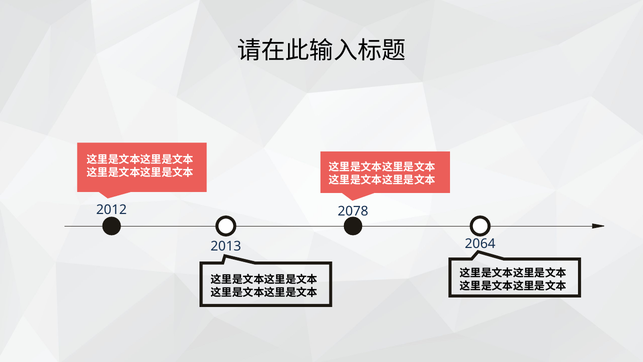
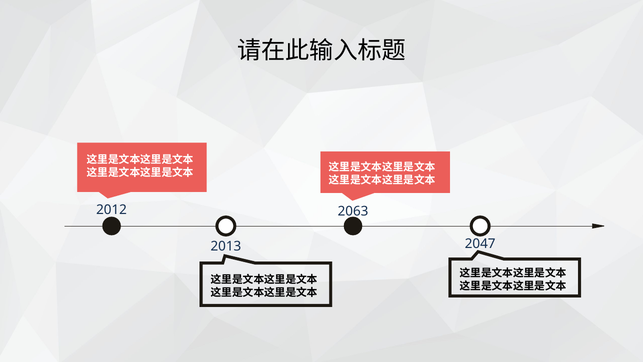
2078: 2078 -> 2063 (353, 211)
2064: 2064 -> 2047 (480, 244)
